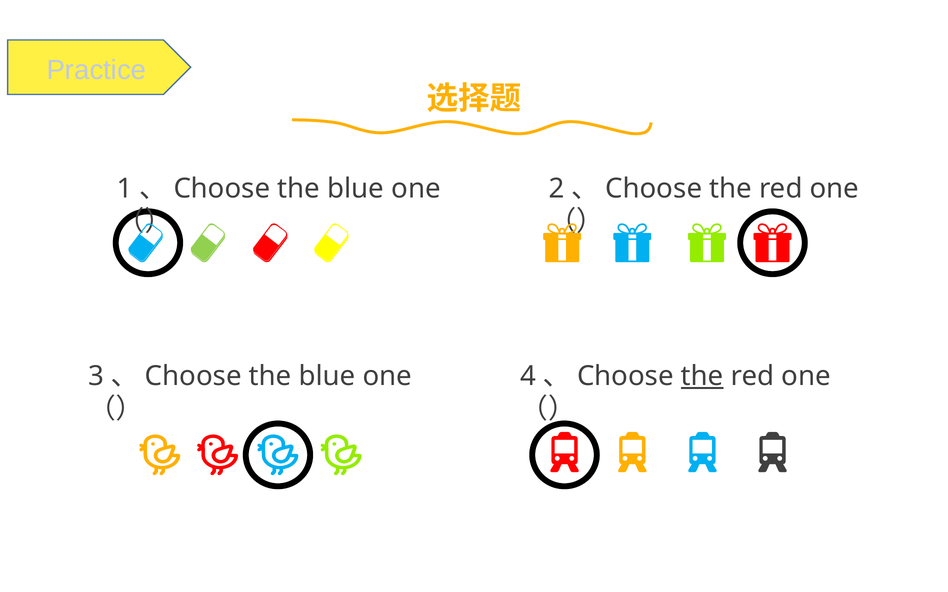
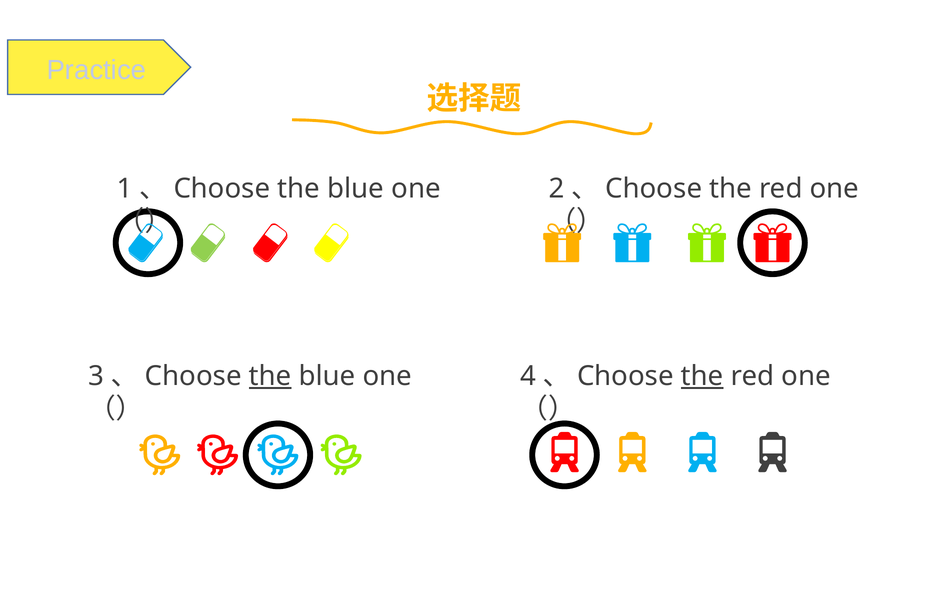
the underline: none -> present (270, 376)
